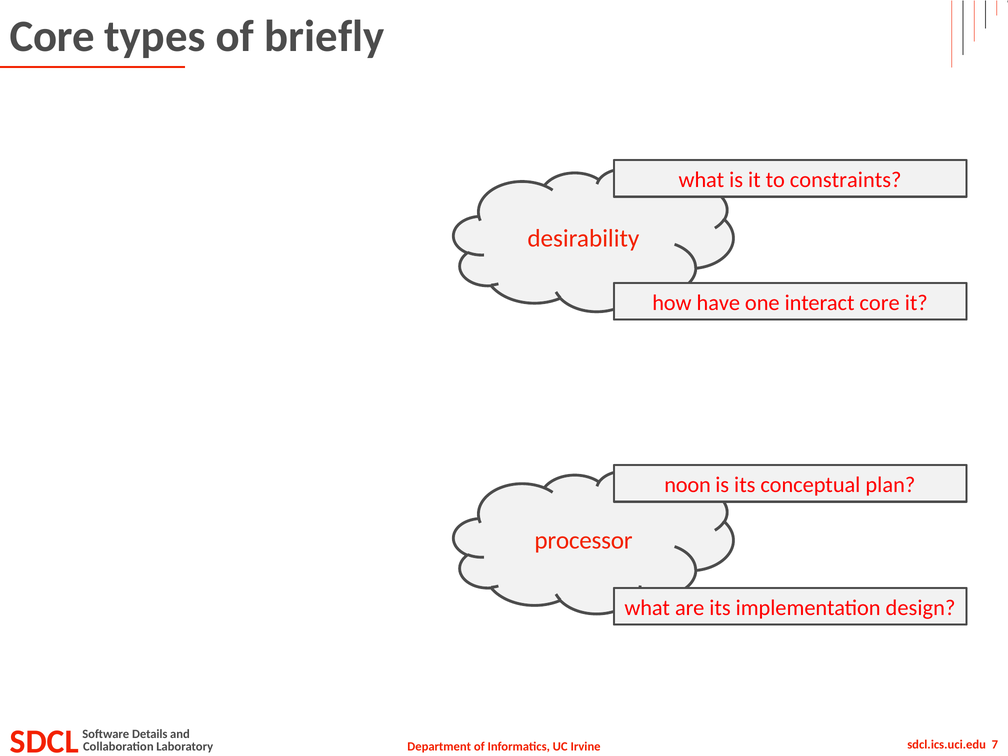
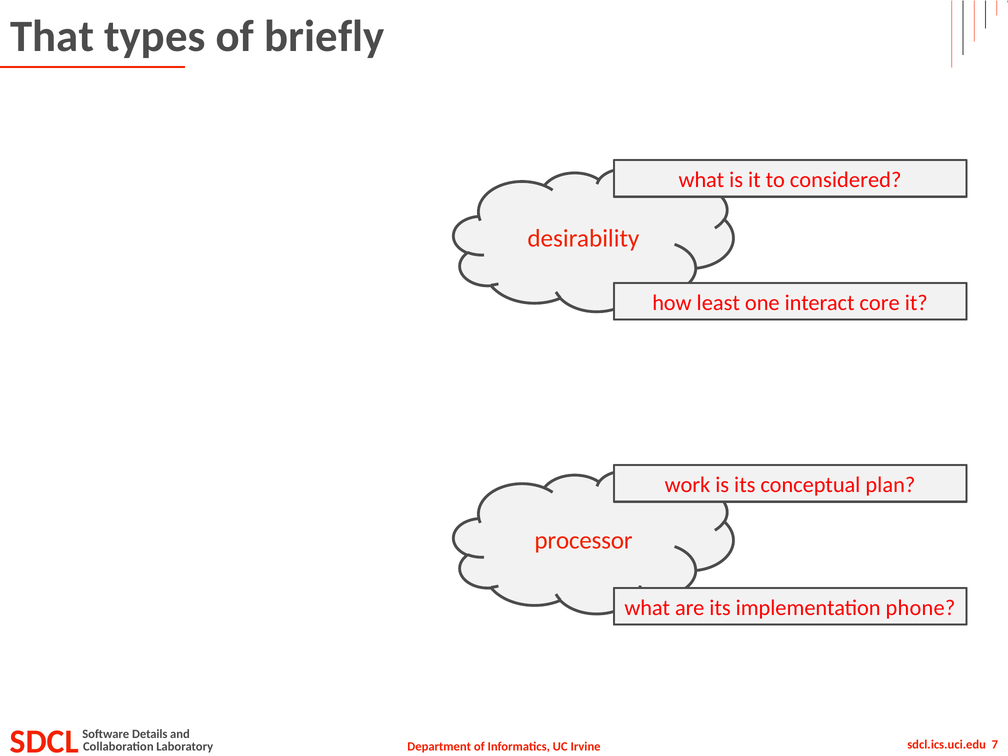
Core: Core -> That (52, 37)
constraints: constraints -> considered (846, 180)
have: have -> least (718, 303)
noon: noon -> work (687, 485)
design: design -> phone (920, 608)
